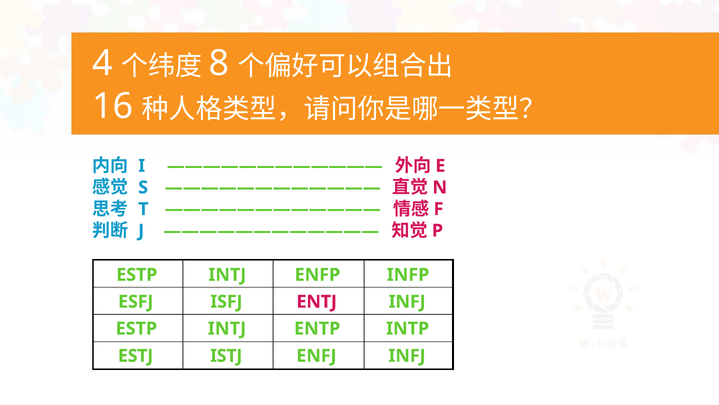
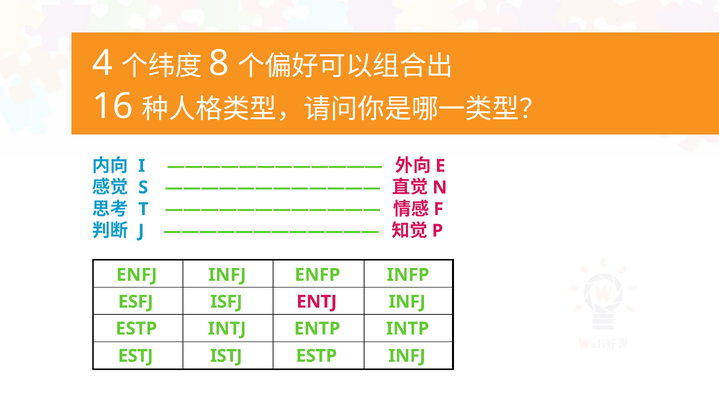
ESTP: ESTP -> ENFJ (137, 274)
INTJ: INTJ -> INFJ (227, 274)
ENFJ: ENFJ -> ESTP (316, 355)
